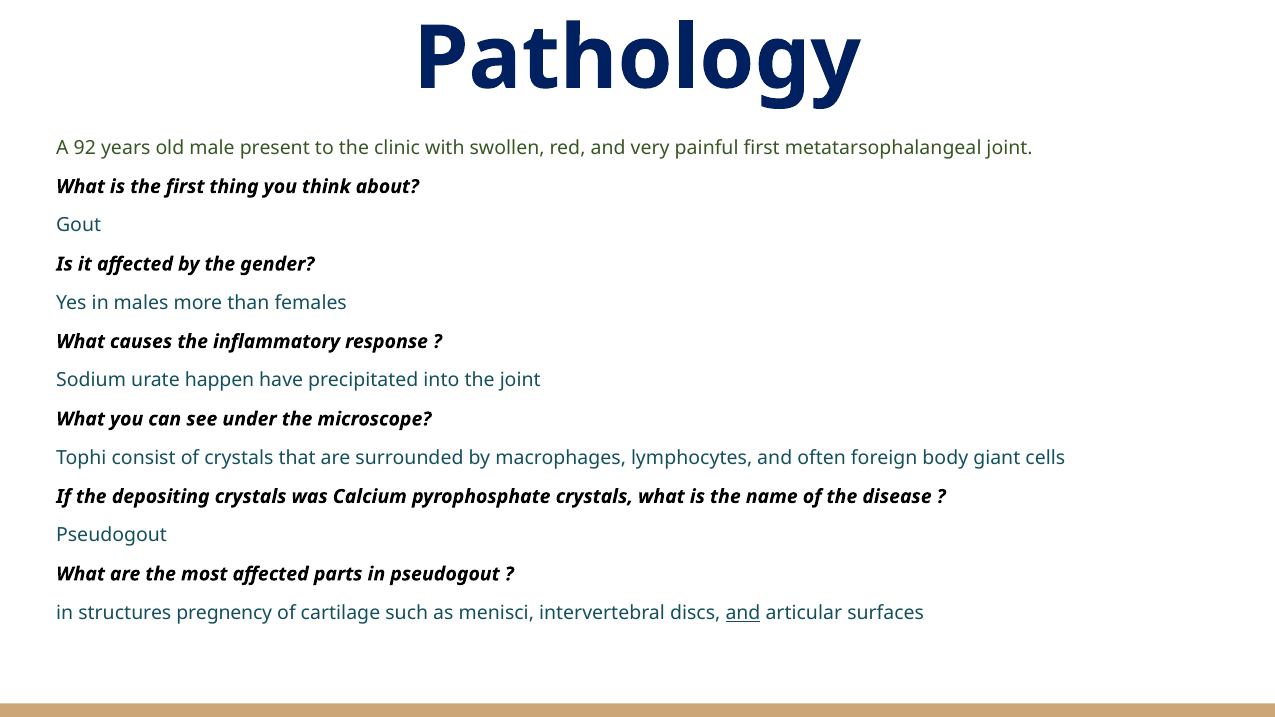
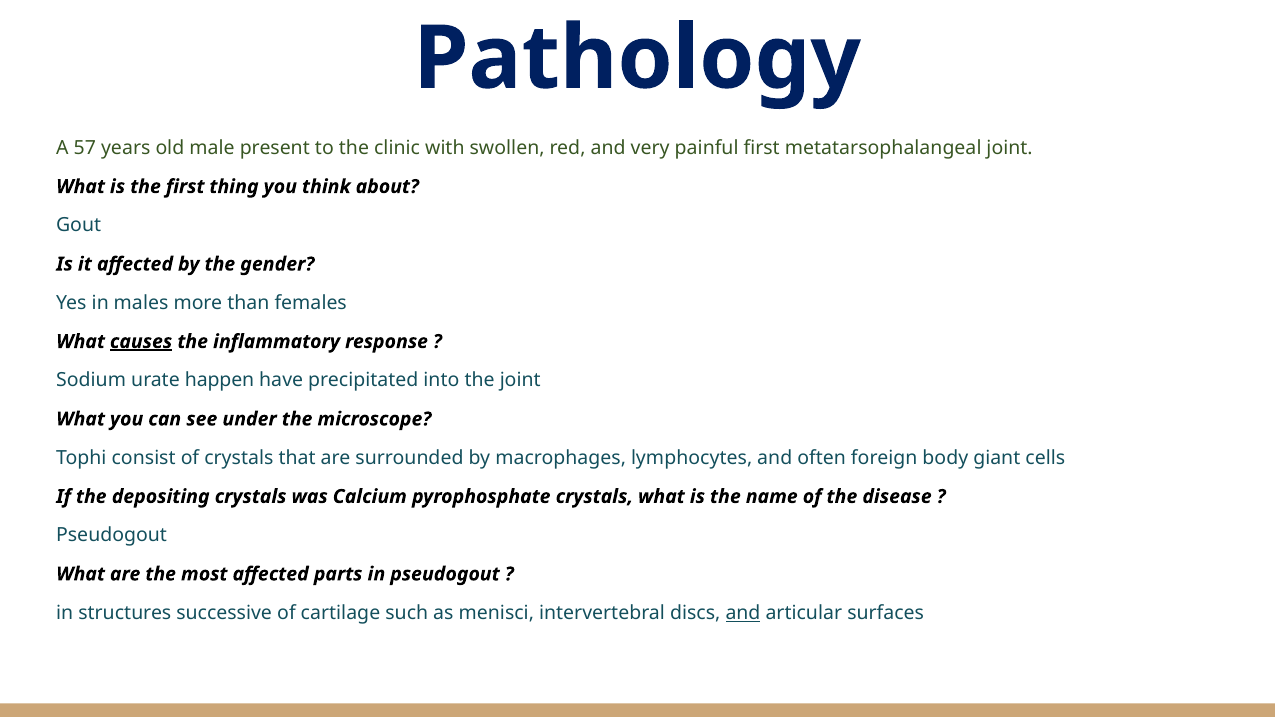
92: 92 -> 57 (85, 148)
causes underline: none -> present (141, 342)
pregnency: pregnency -> successive (224, 613)
